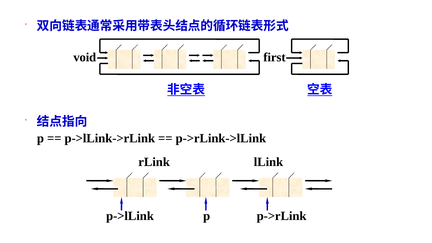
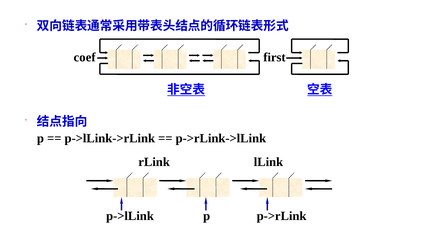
void: void -> coef (85, 57)
